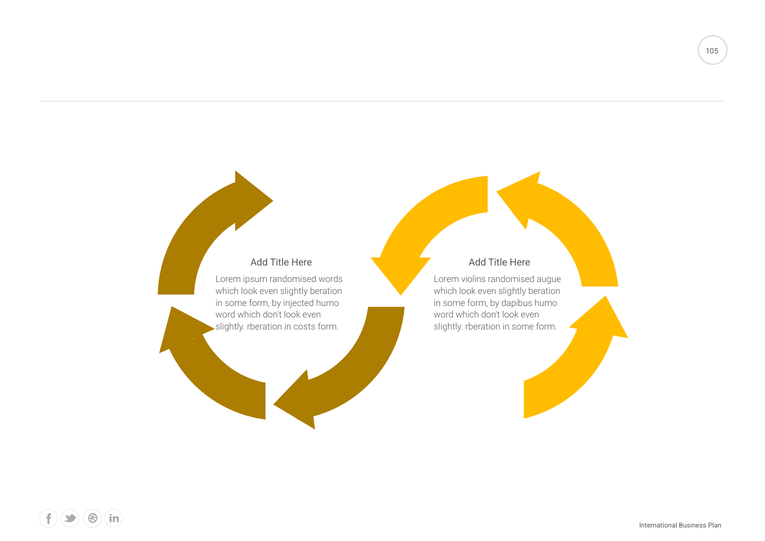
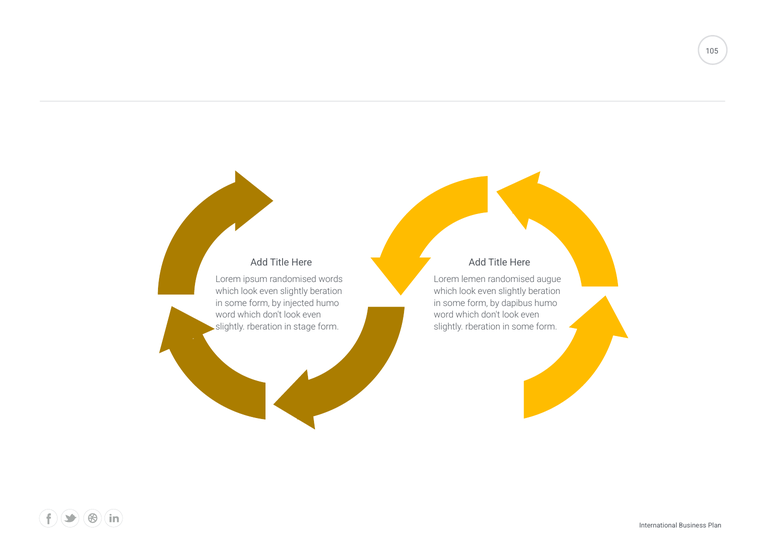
violins: violins -> lemen (473, 279)
costs: costs -> stage (305, 327)
